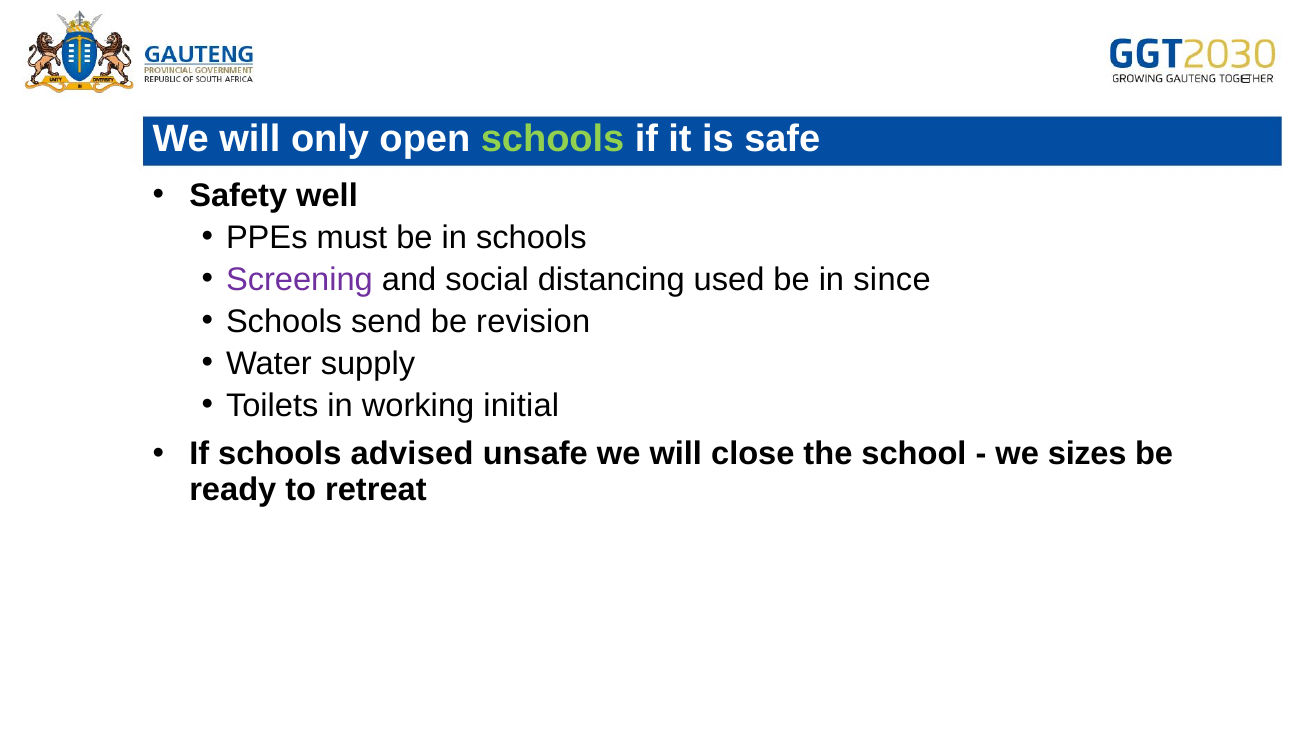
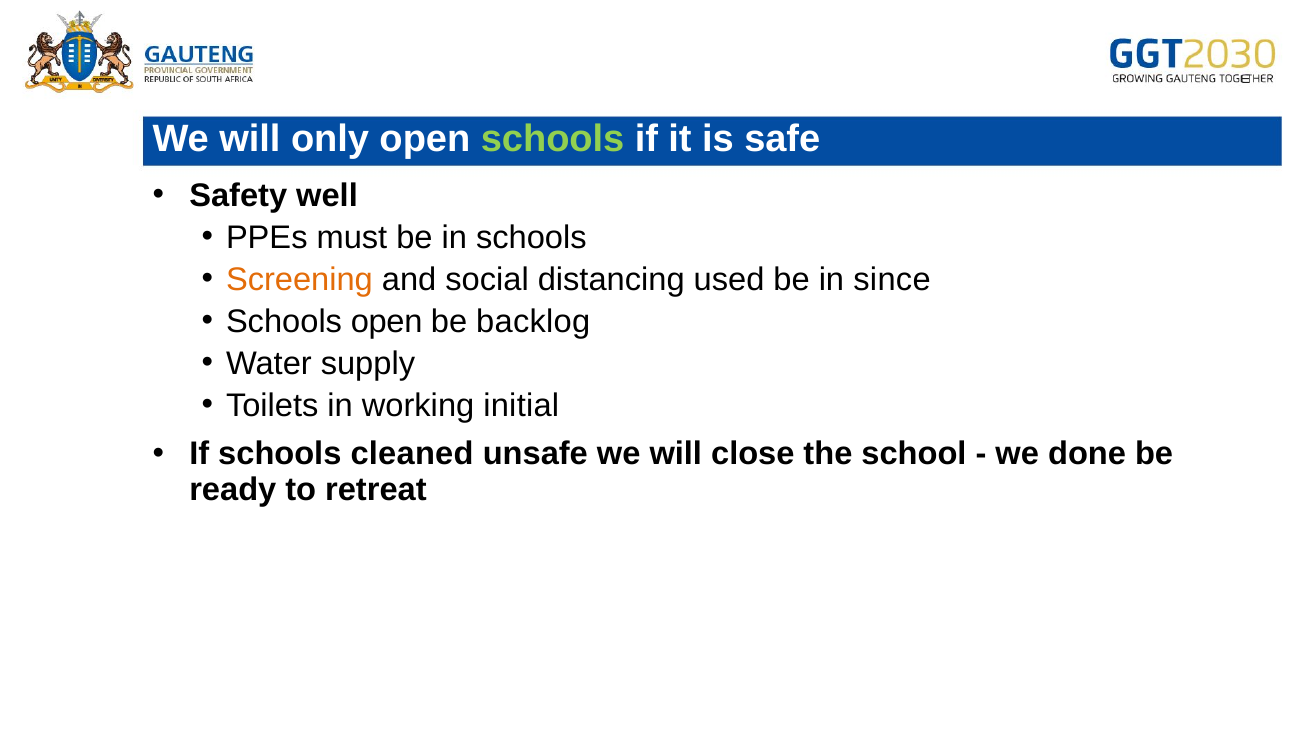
Screening colour: purple -> orange (299, 279)
Schools send: send -> open (387, 321)
revision: revision -> backlog (533, 321)
advised: advised -> cleaned (412, 454)
sizes: sizes -> done (1087, 454)
